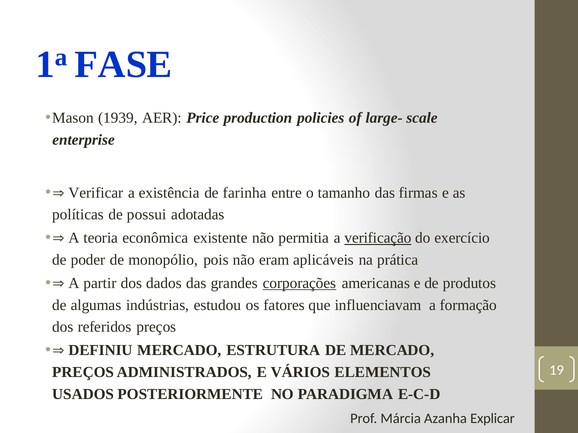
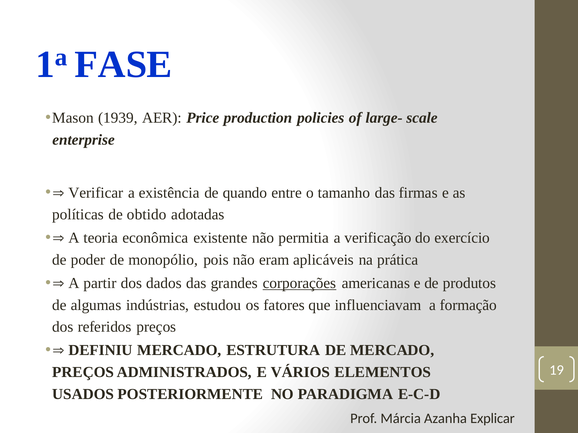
farinha: farinha -> quando (245, 193)
possui: possui -> obtido (147, 215)
verificação underline: present -> none (378, 238)
